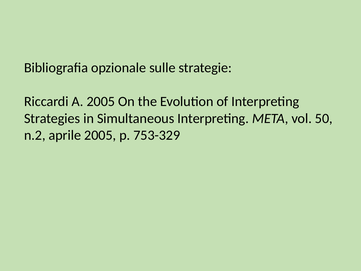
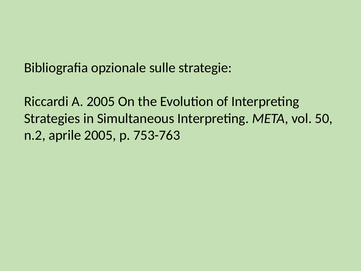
753-329: 753-329 -> 753-763 (157, 135)
